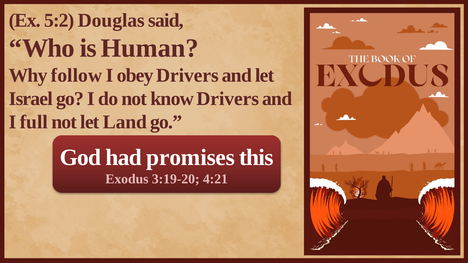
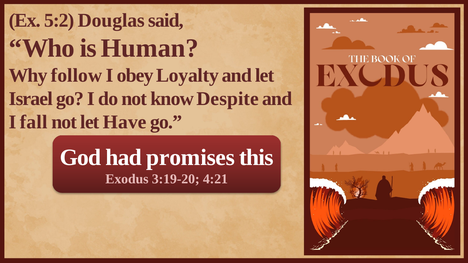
obey Drivers: Drivers -> Loyalty (188, 75)
know Drivers: Drivers -> Despite (228, 99)
full: full -> fall (34, 122)
Land: Land -> Have (125, 122)
